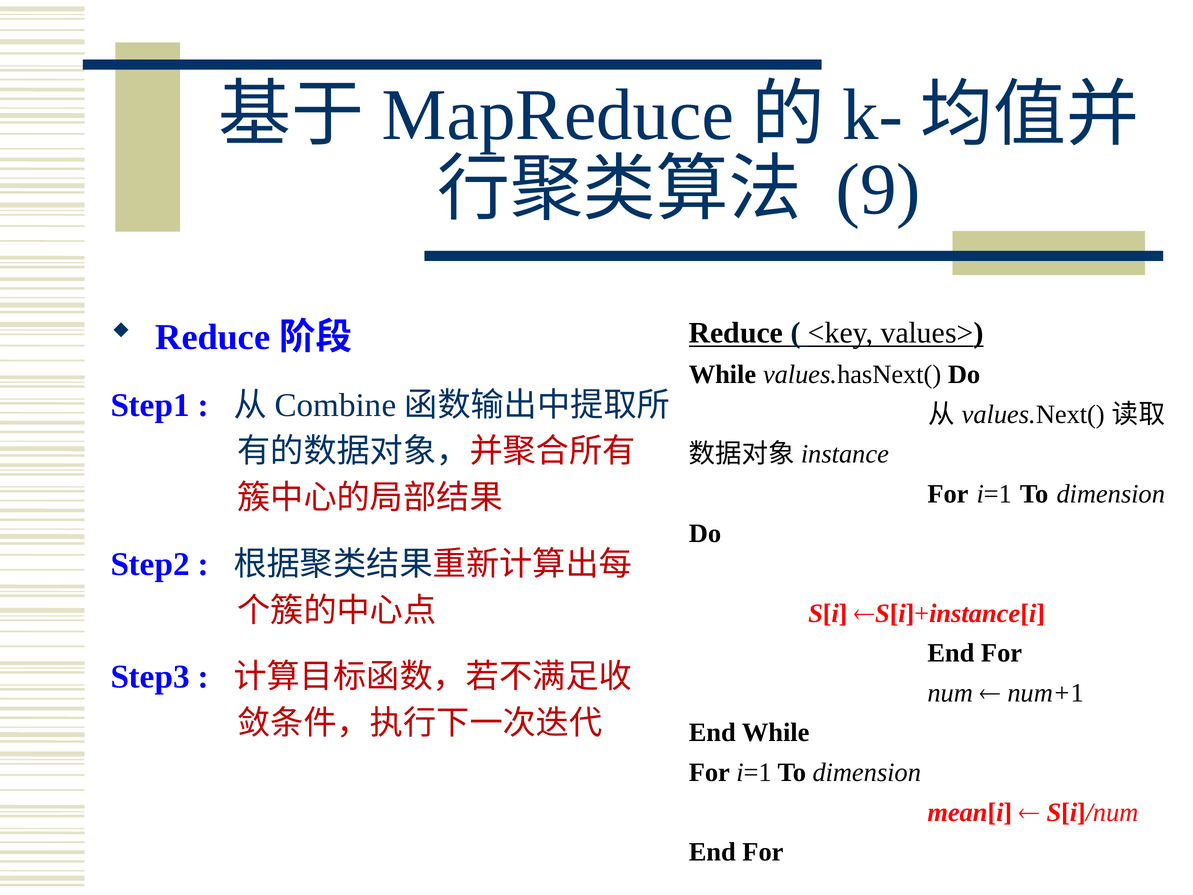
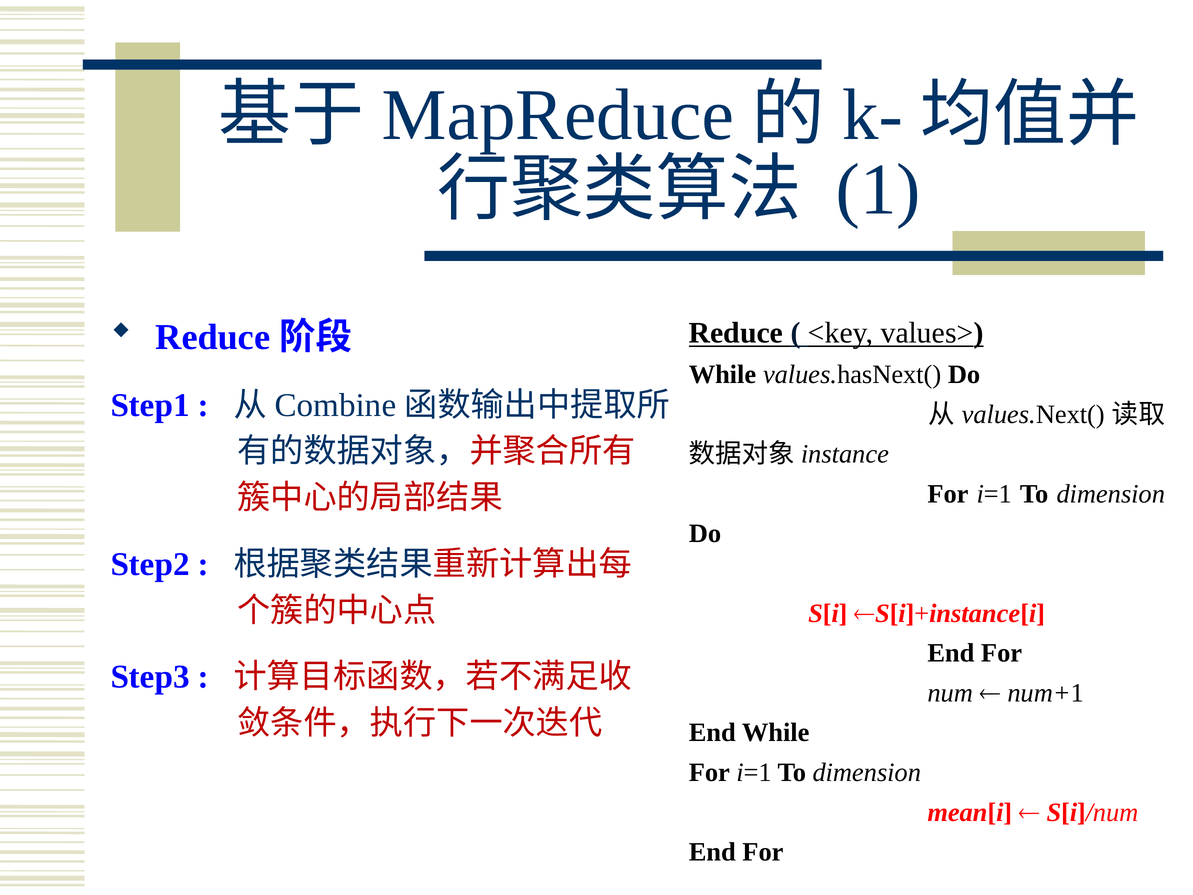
9: 9 -> 1 (878, 189)
